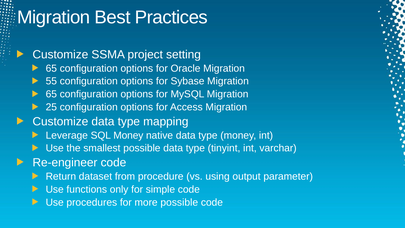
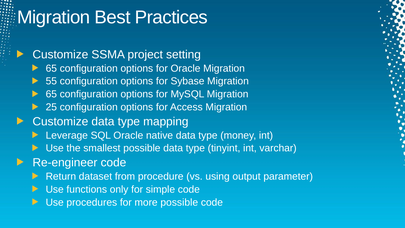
SQL Money: Money -> Oracle (128, 135)
